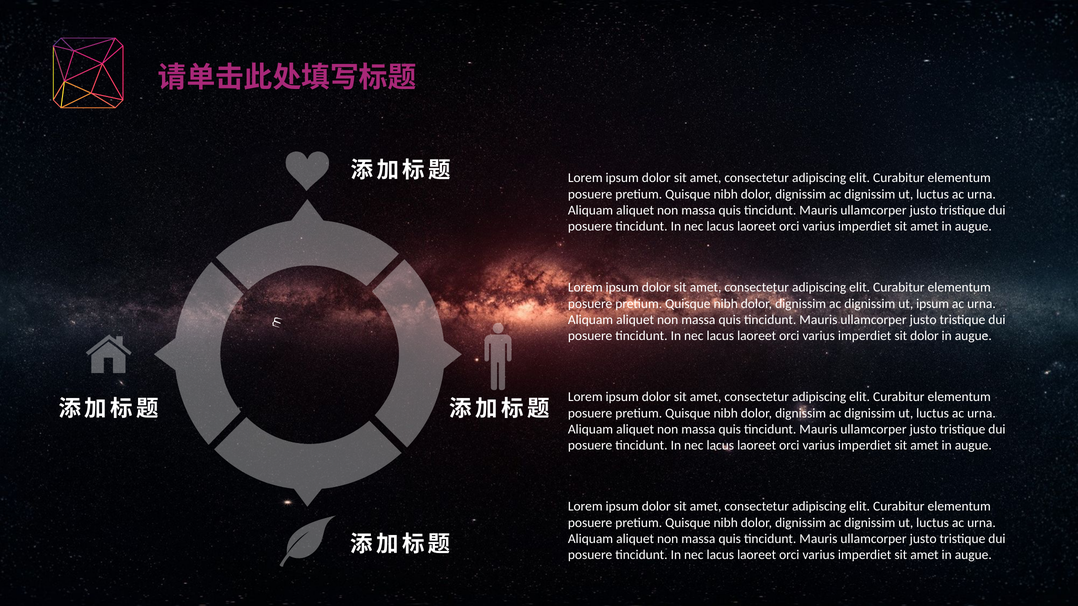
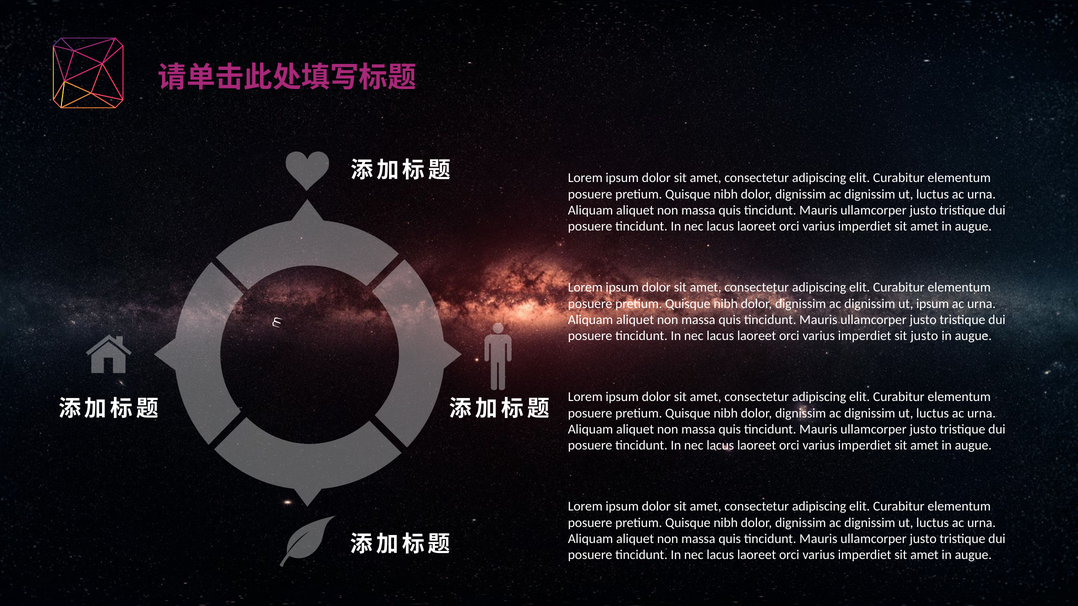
sit dolor: dolor -> justo (924, 336)
